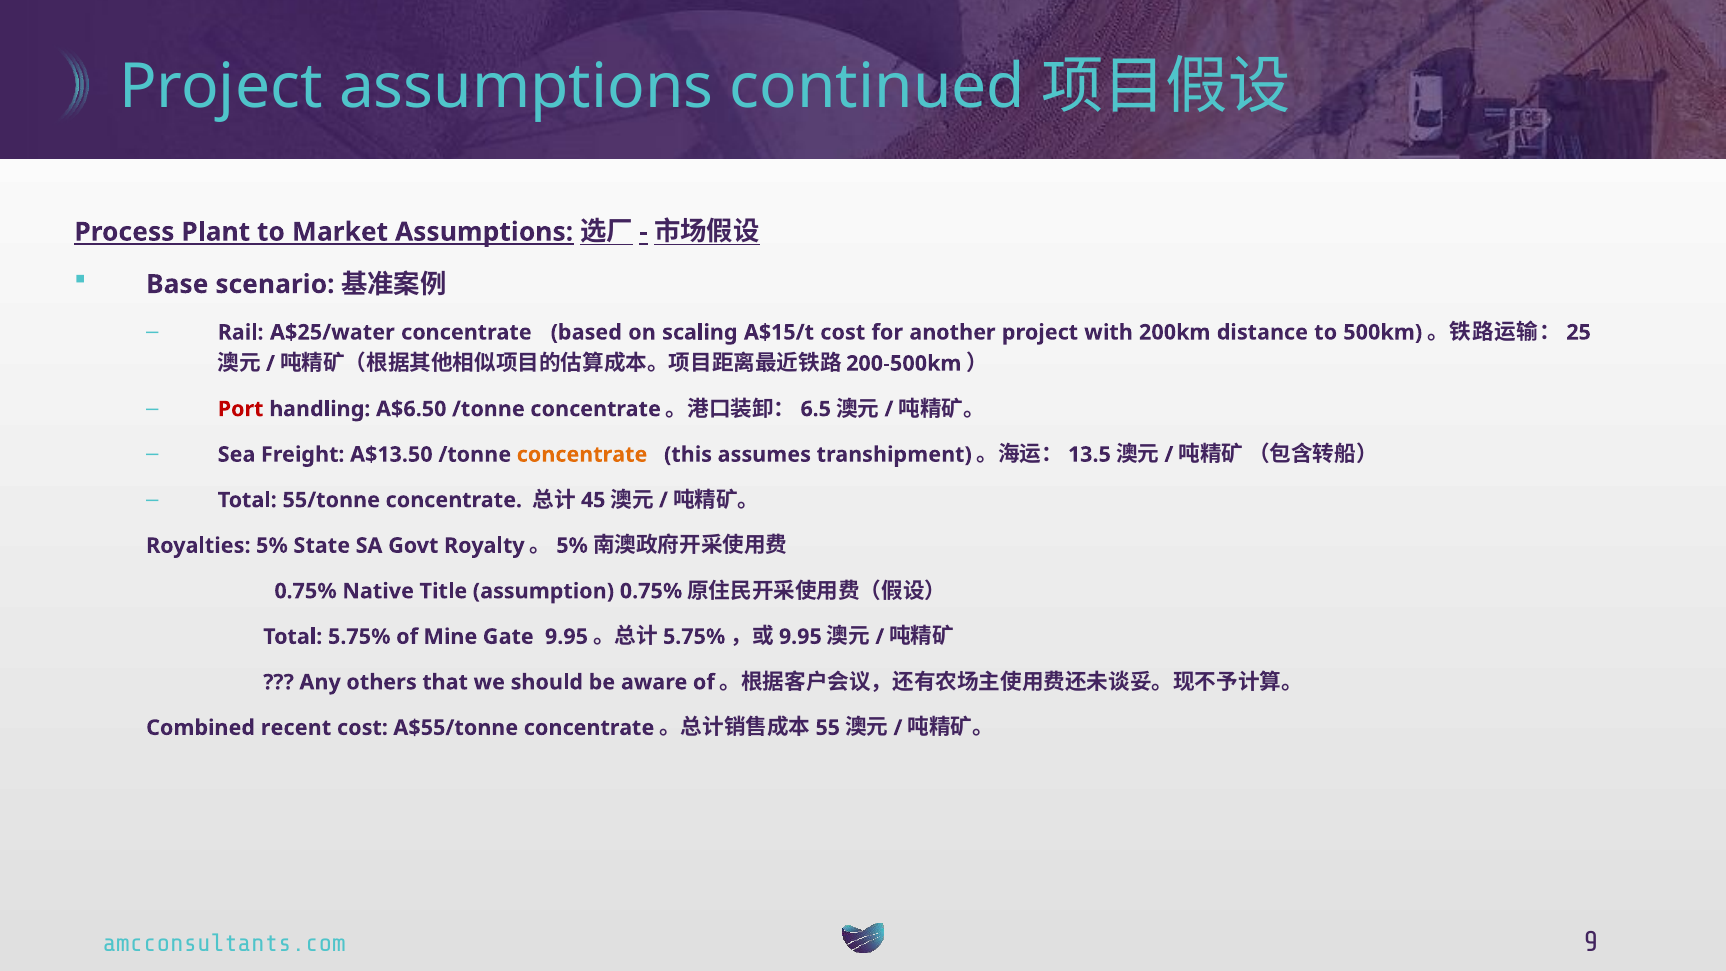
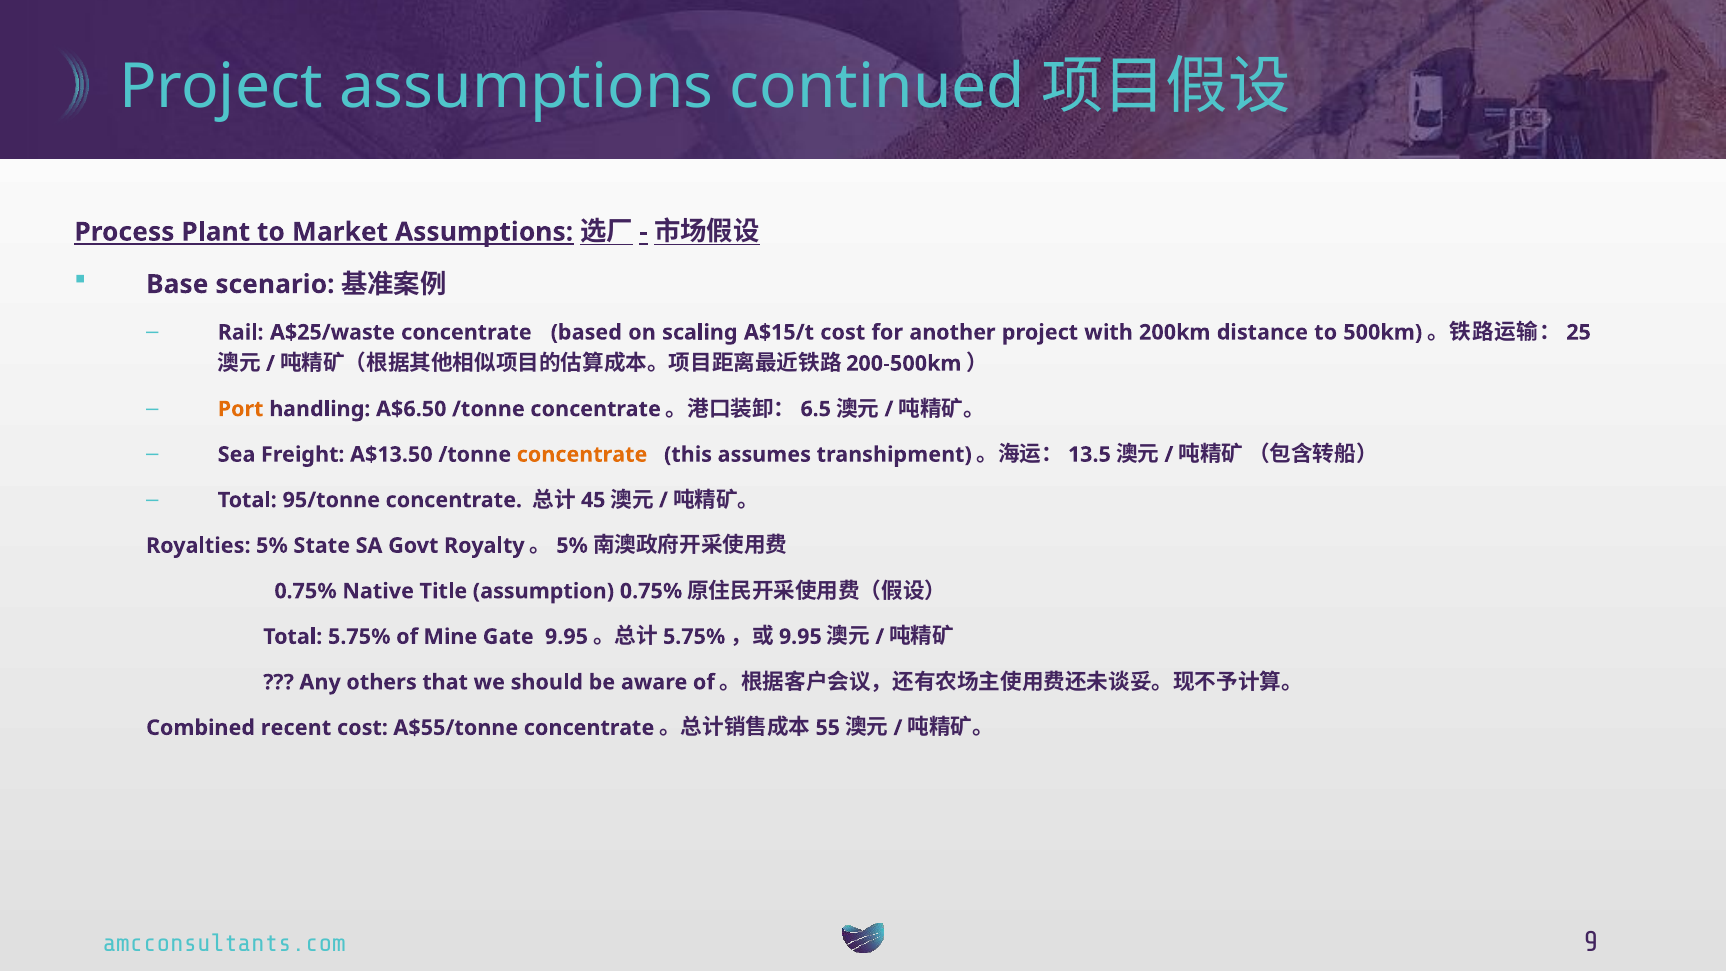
A$25/water: A$25/water -> A$25/waste (332, 332)
Port colour: red -> orange (241, 409)
55/tonne: 55/tonne -> 95/tonne (331, 500)
